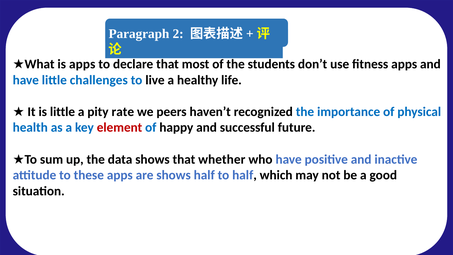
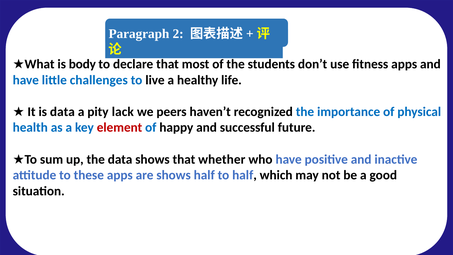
is apps: apps -> body (82, 64)
is little: little -> data (62, 112)
rate: rate -> lack (123, 112)
